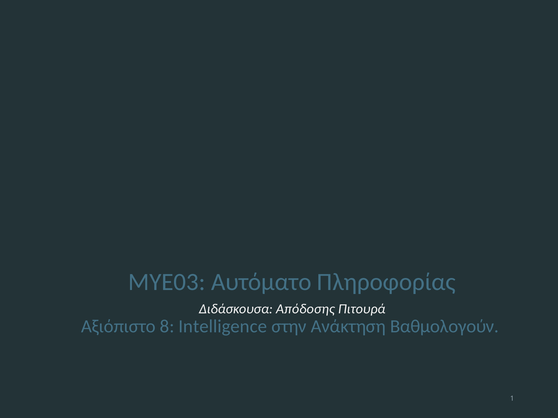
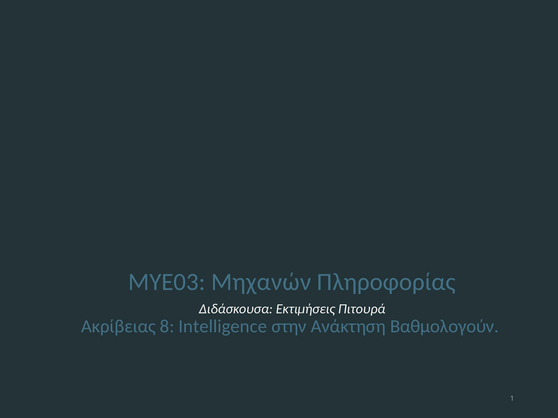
Αυτόματο: Αυτόματο -> Μηχανών (261, 282)
Απόδοσης: Απόδοσης -> Εκτιμήσεις (305, 309)
Αξιόπιστο: Αξιόπιστο -> Ακρίβειας (119, 327)
